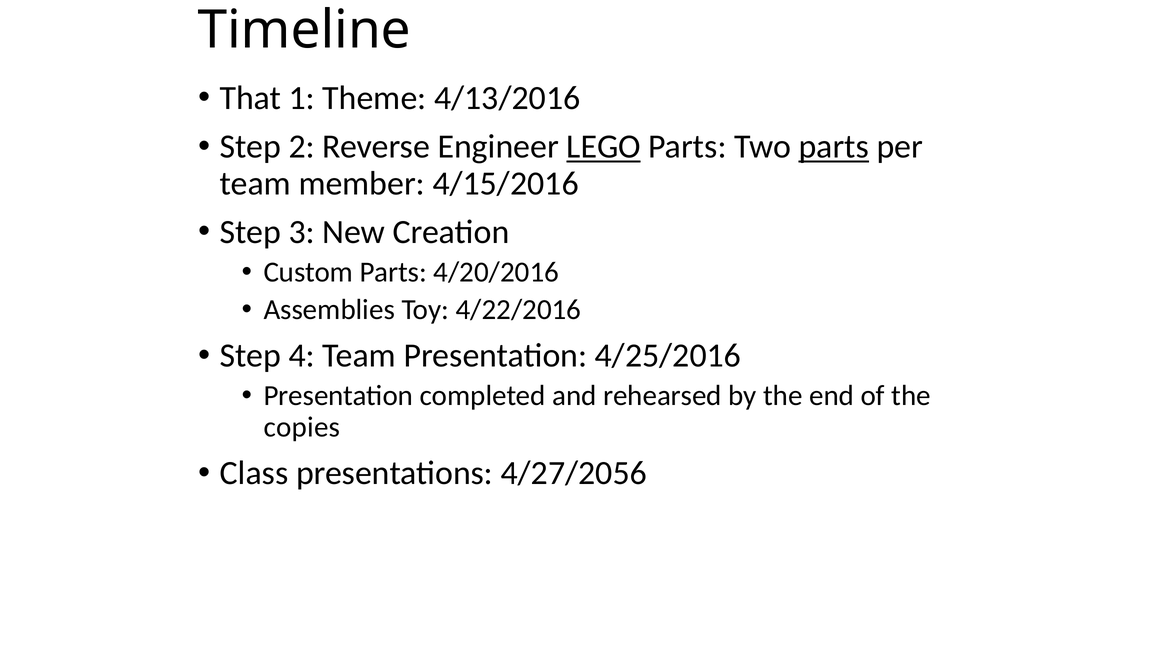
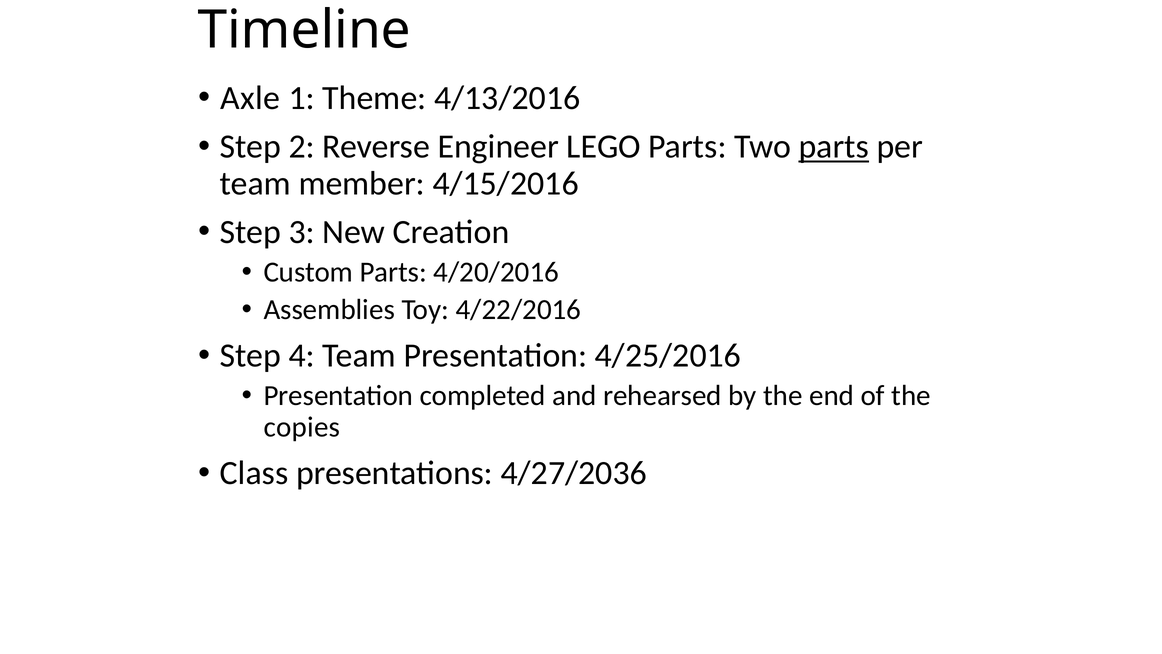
That: That -> Axle (250, 98)
LEGO underline: present -> none (604, 147)
4/27/2056: 4/27/2056 -> 4/27/2036 (574, 473)
